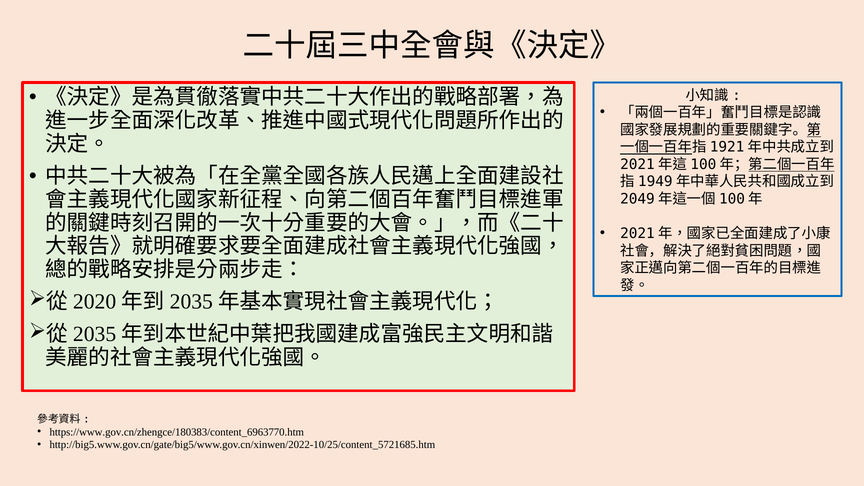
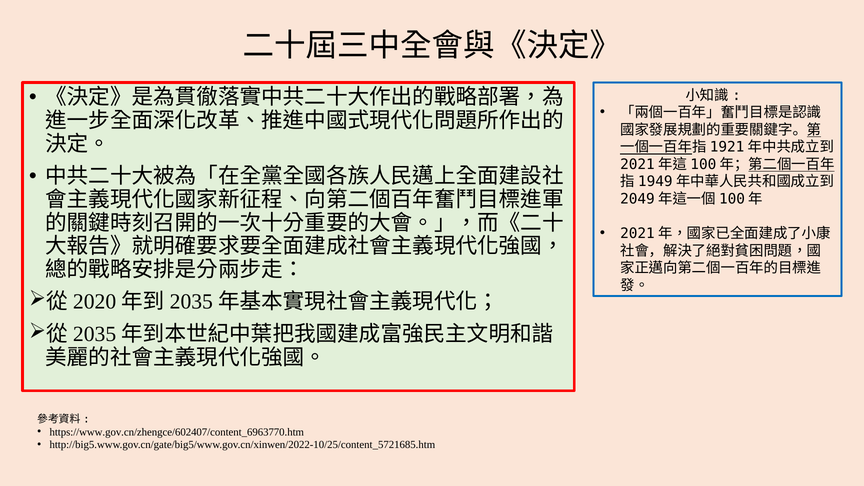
https://www.gov.cn/zhengce/180383/content_6963770.htm: https://www.gov.cn/zhengce/180383/content_6963770.htm -> https://www.gov.cn/zhengce/602407/content_6963770.htm (177, 432)
